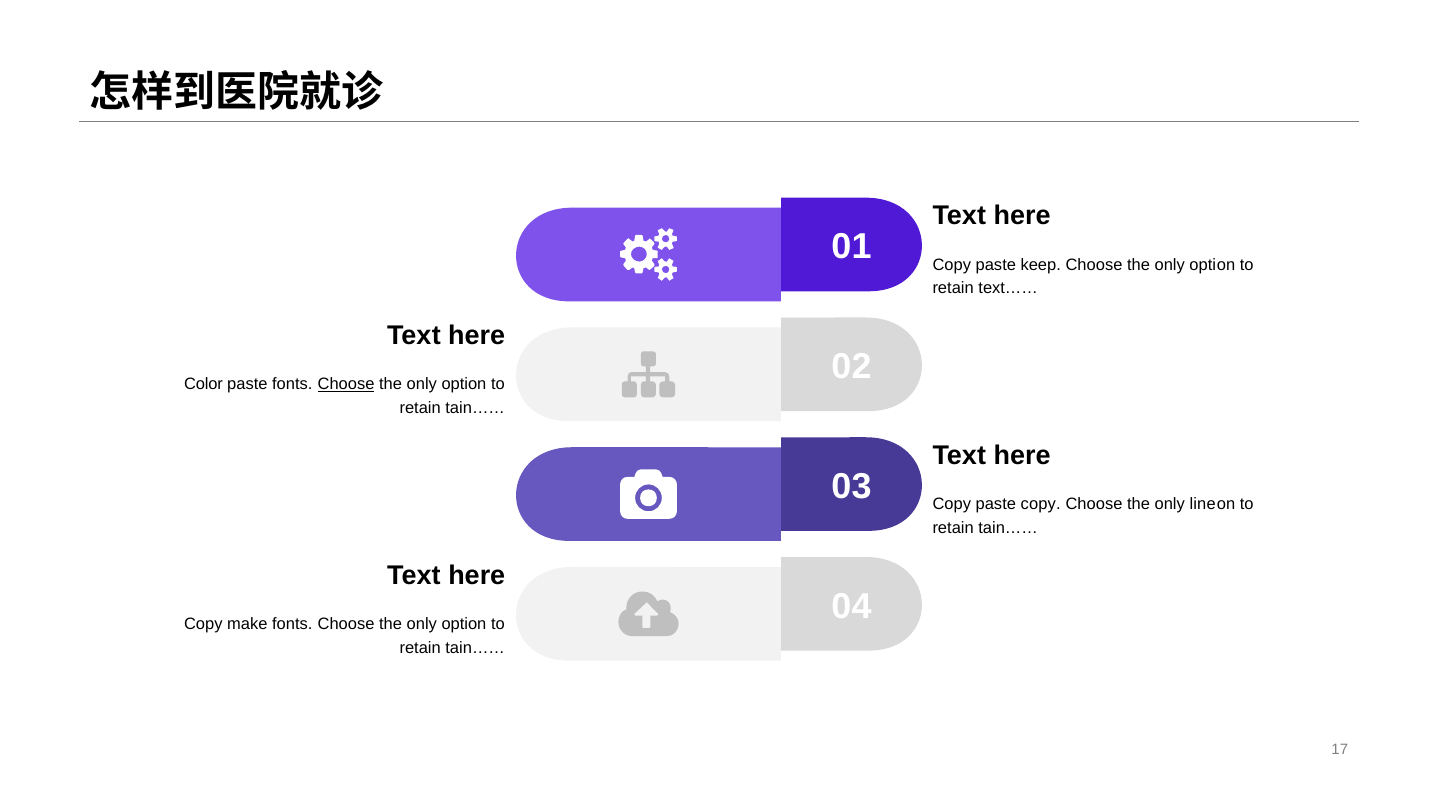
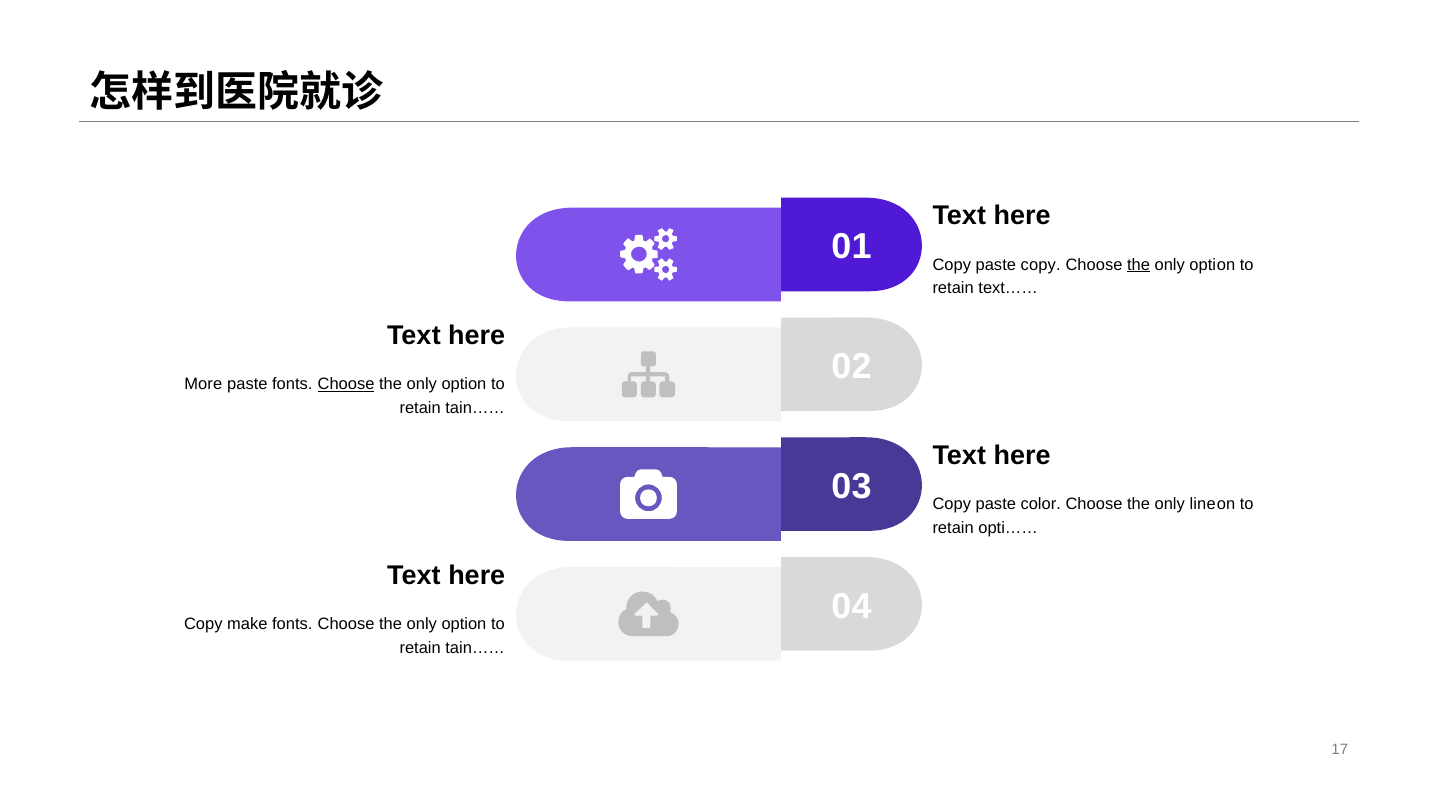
paste keep: keep -> copy (1041, 265)
the underline: none -> present (1139, 265)
Color: Color -> More (203, 384)
paste copy: copy -> color (1041, 504)
tain……: tain…… -> opti…… (1008, 528)
